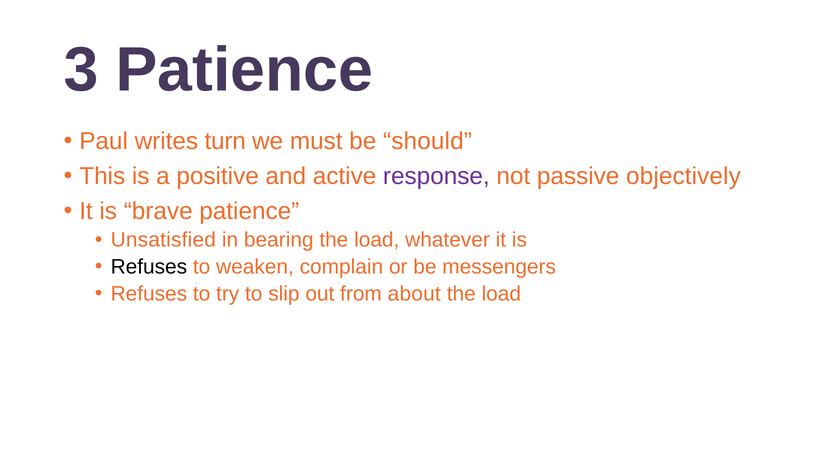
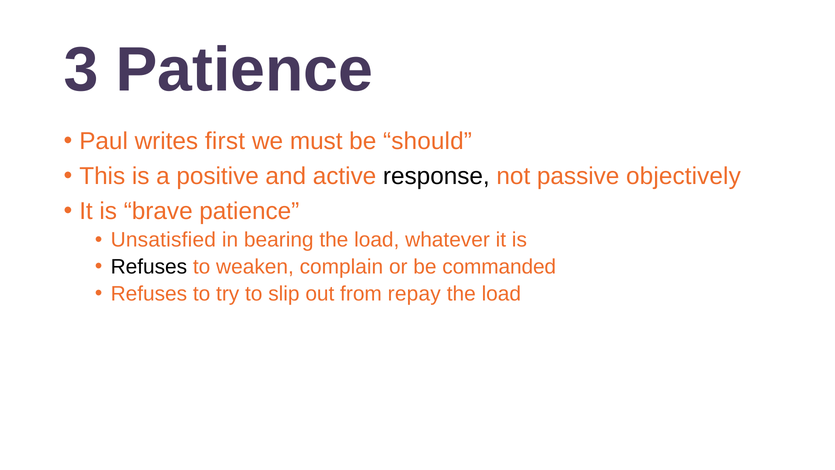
turn: turn -> first (225, 141)
response colour: purple -> black (436, 176)
messengers: messengers -> commanded (499, 267)
about: about -> repay (414, 294)
